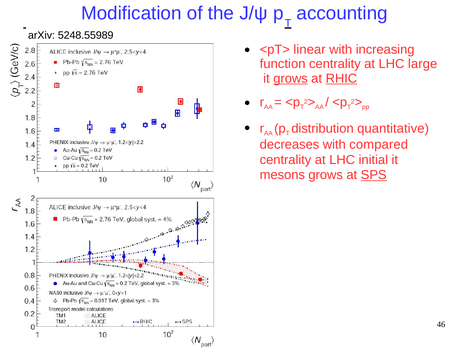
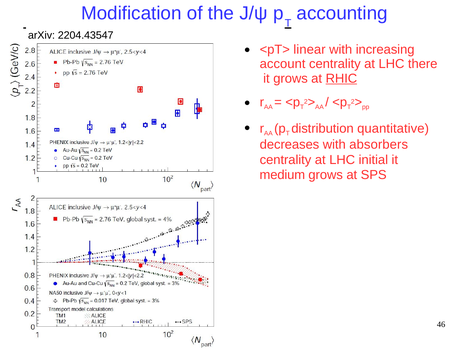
5248.55989: 5248.55989 -> 2204.43547 (86, 36)
function: function -> account (283, 64)
large: large -> there (423, 64)
grows underline: present -> none (291, 79)
compared: compared -> absorbers (379, 145)
mesons: mesons -> medium (282, 175)
SPS underline: present -> none (374, 175)
